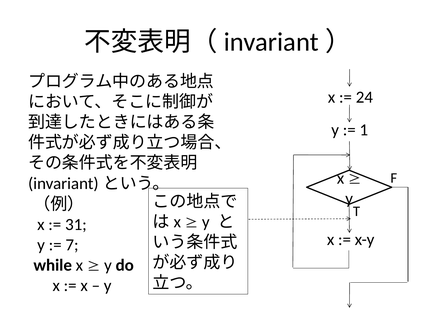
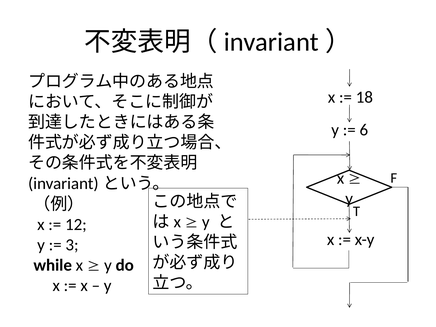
24: 24 -> 18 (364, 97)
1: 1 -> 6 (364, 130)
31: 31 -> 12 (76, 225)
7: 7 -> 3 (72, 245)
